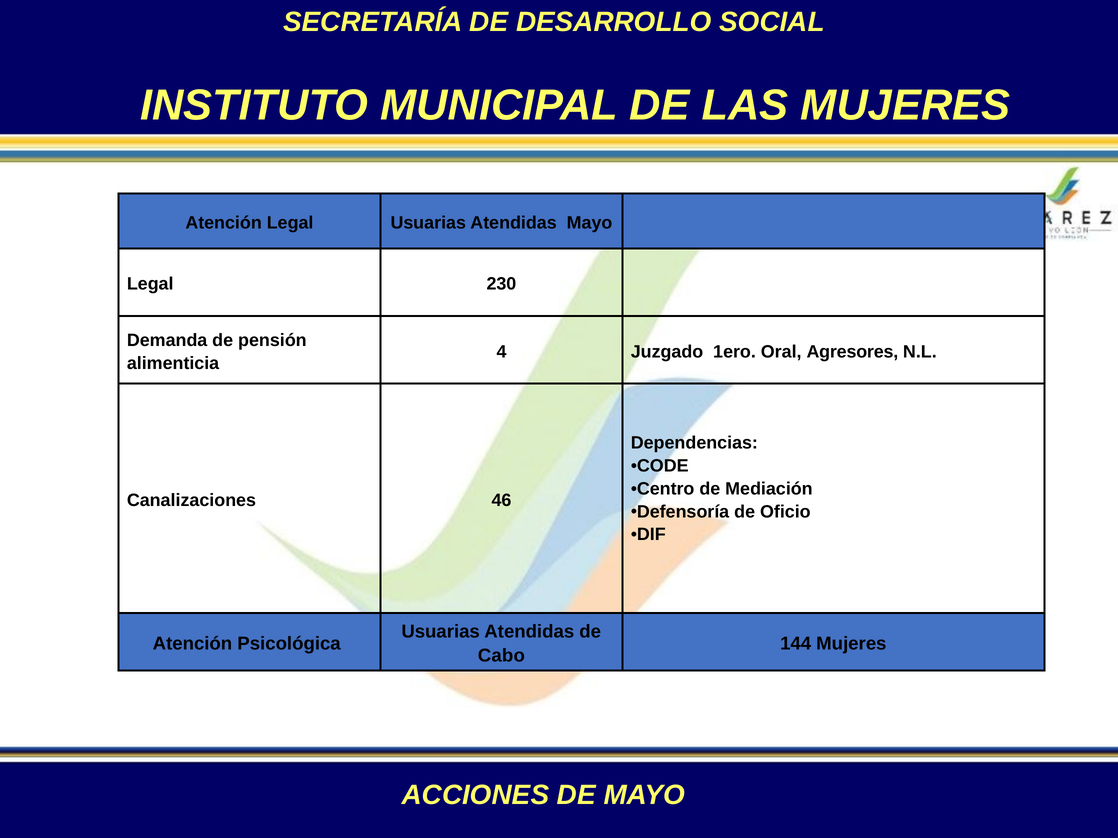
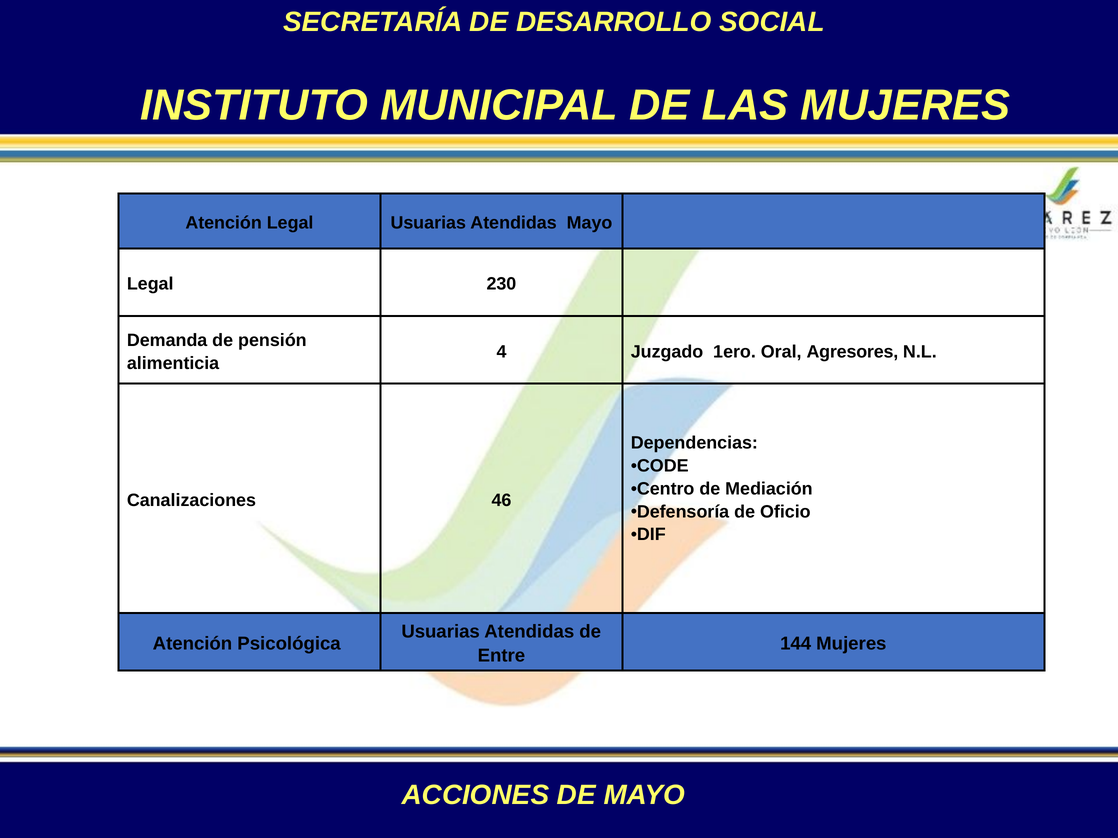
Cabo: Cabo -> Entre (501, 656)
